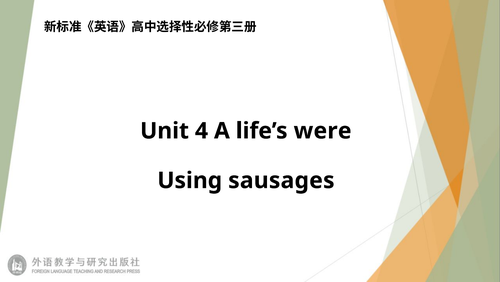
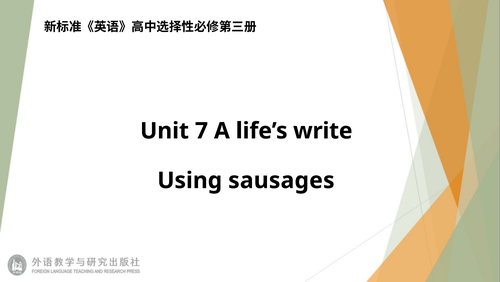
4: 4 -> 7 (201, 131)
were: were -> write (323, 131)
